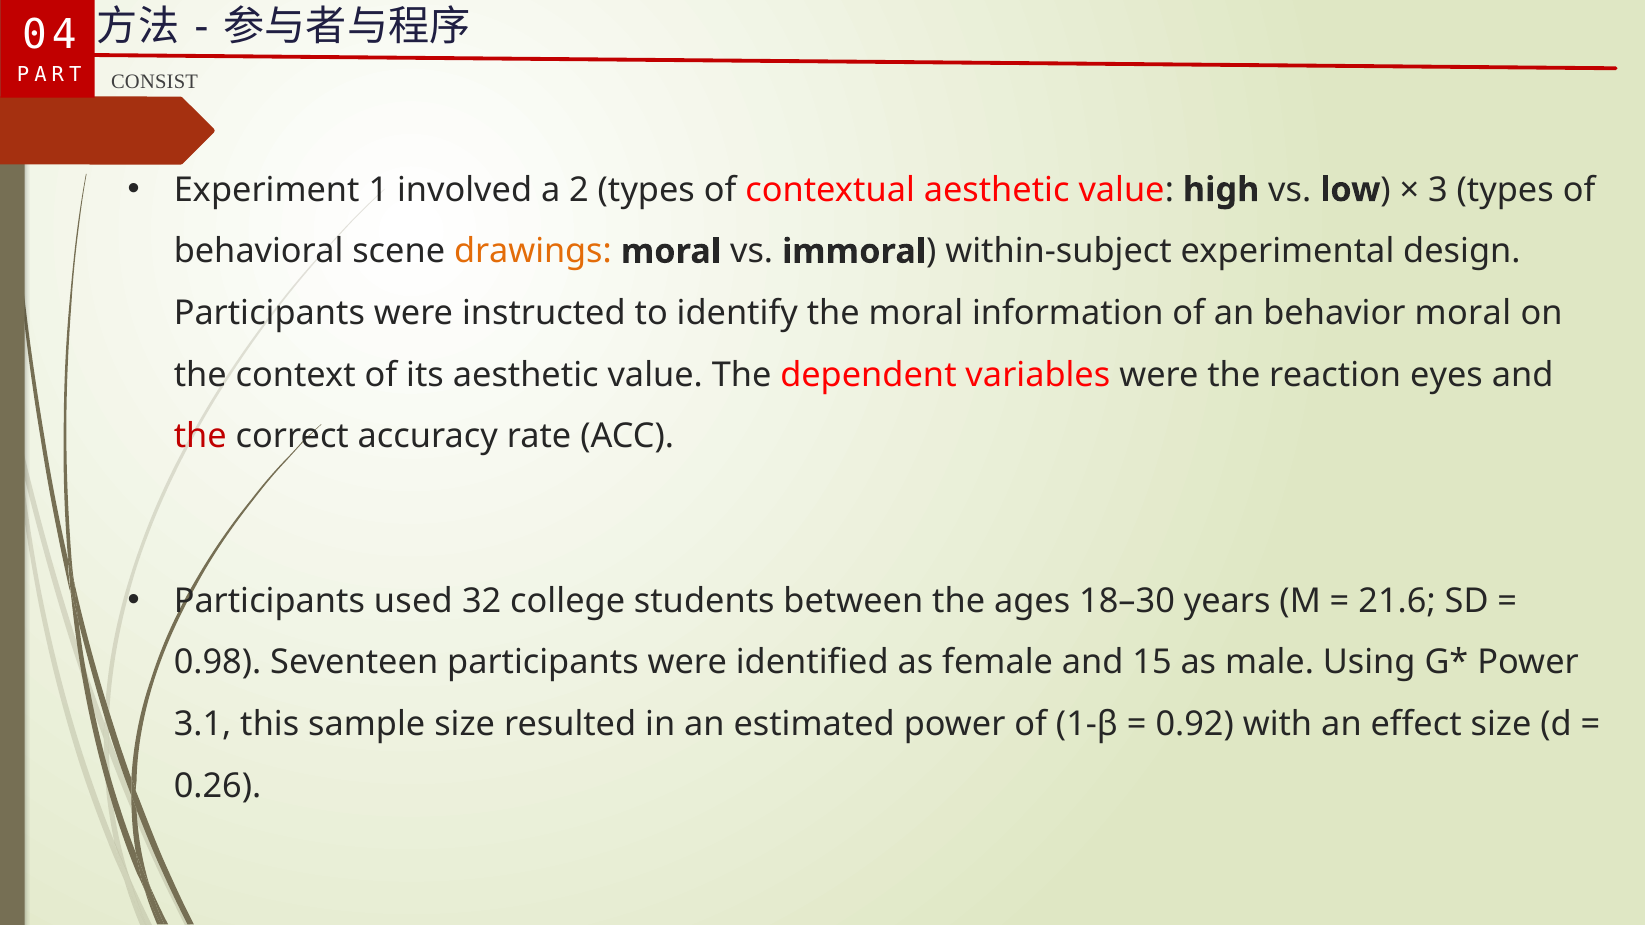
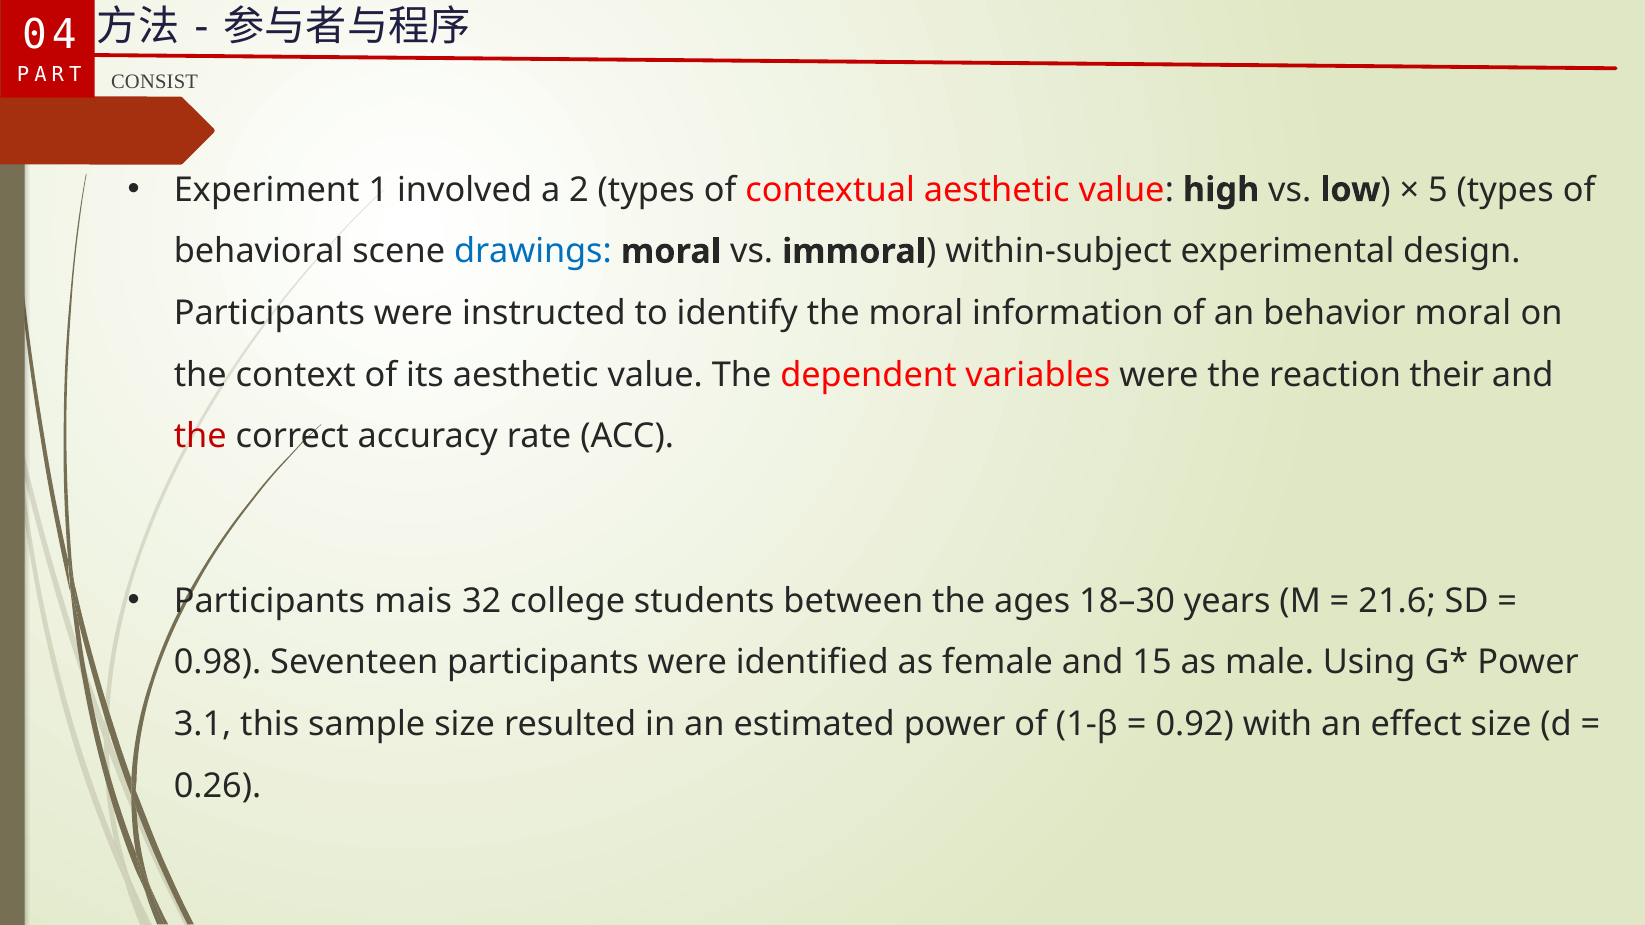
3: 3 -> 5 (1438, 190)
drawings colour: orange -> blue (533, 252)
eyes: eyes -> their (1447, 375)
used: used -> mais (413, 601)
